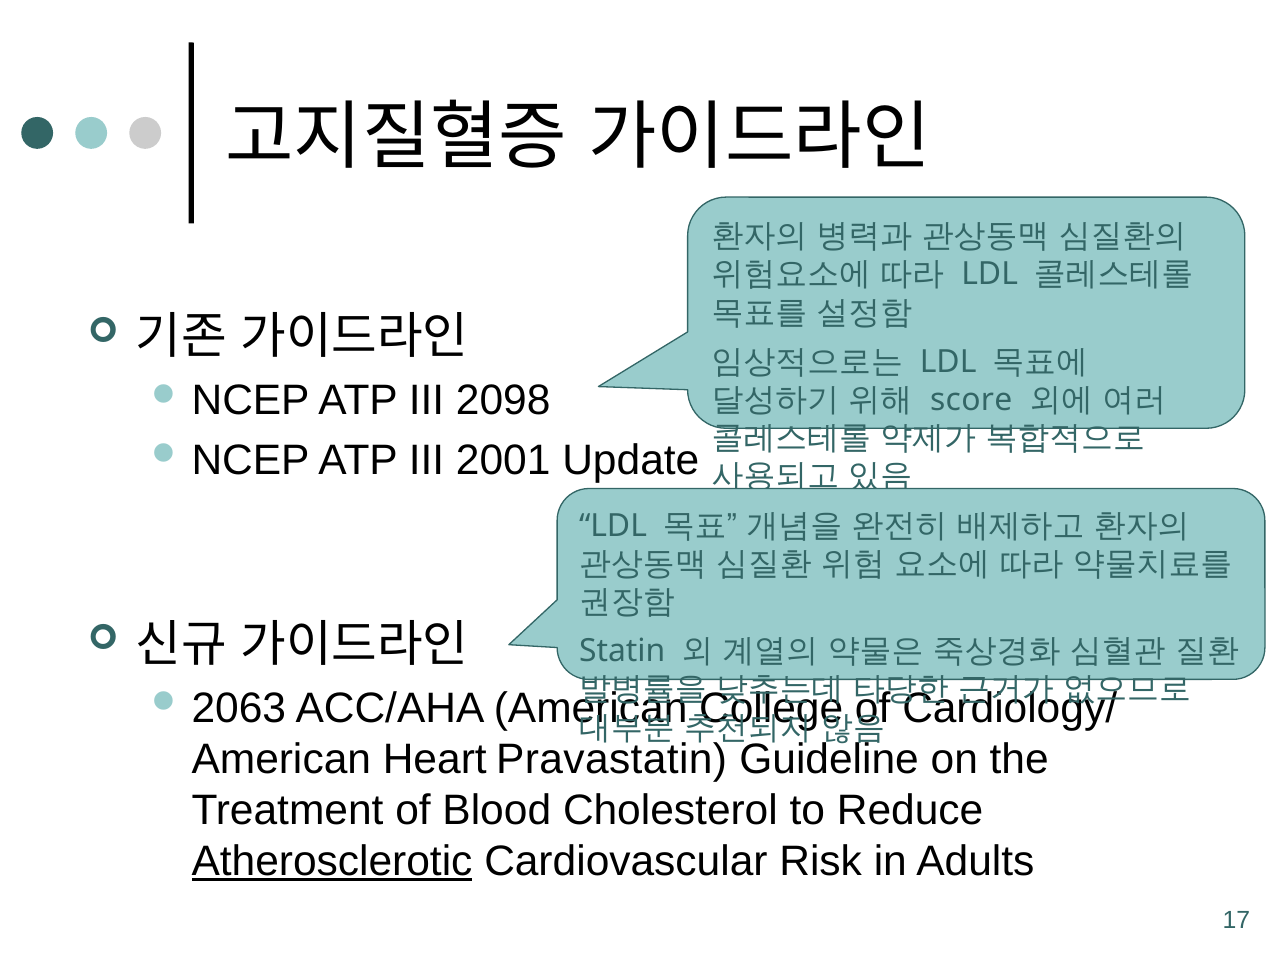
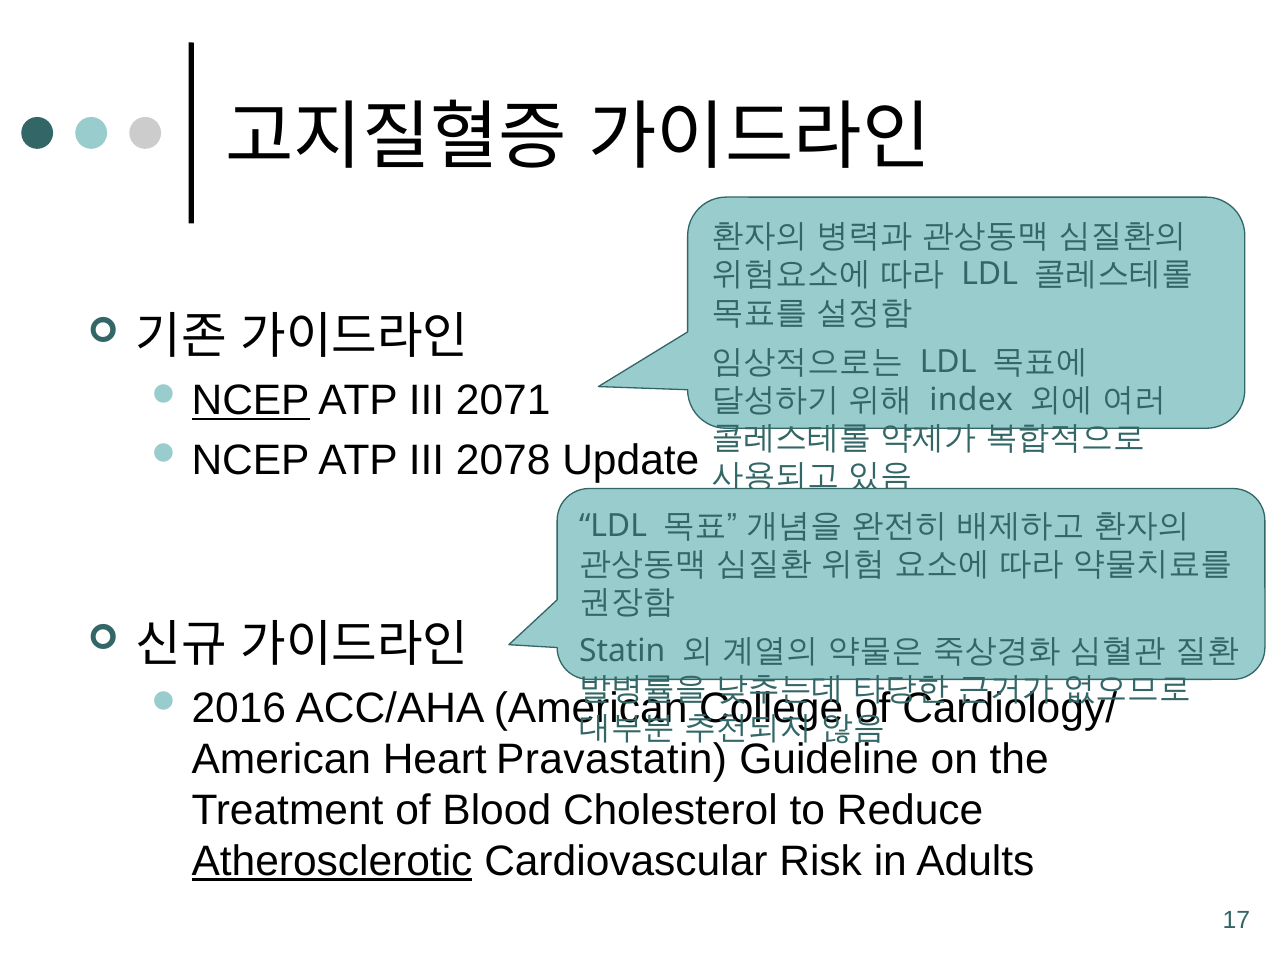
NCEP underline: none -> present (251, 400)
2098: 2098 -> 2071 (503, 400)
score: score -> index (971, 400)
2001: 2001 -> 2078 (503, 460)
2063: 2063 -> 2016 (239, 708)
